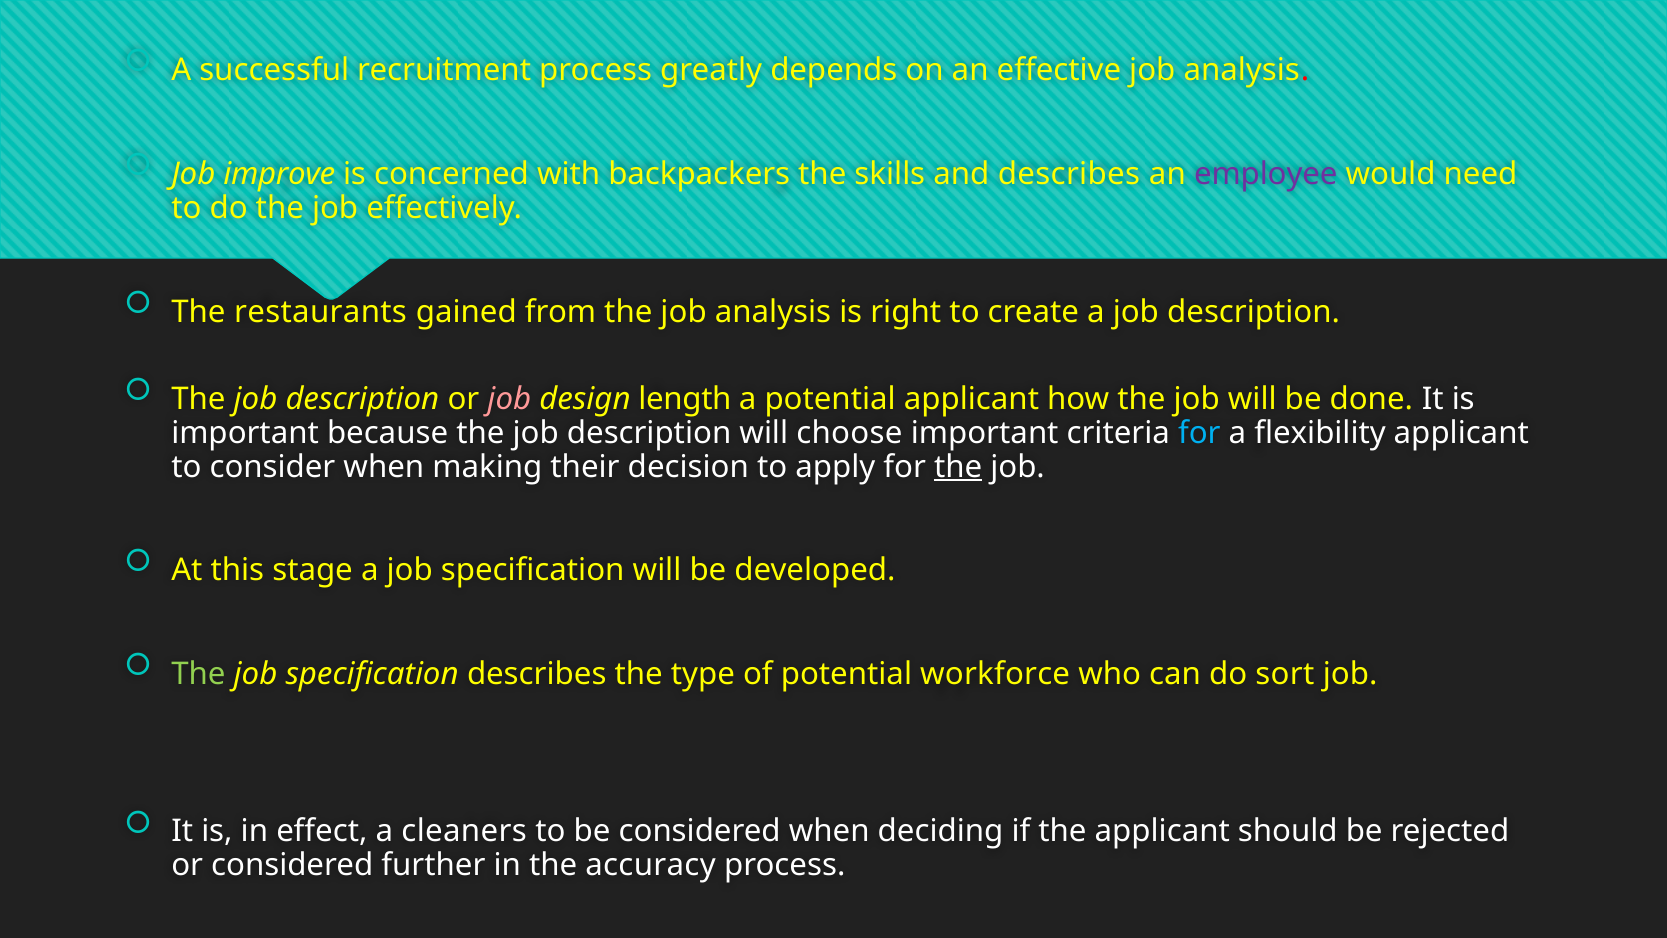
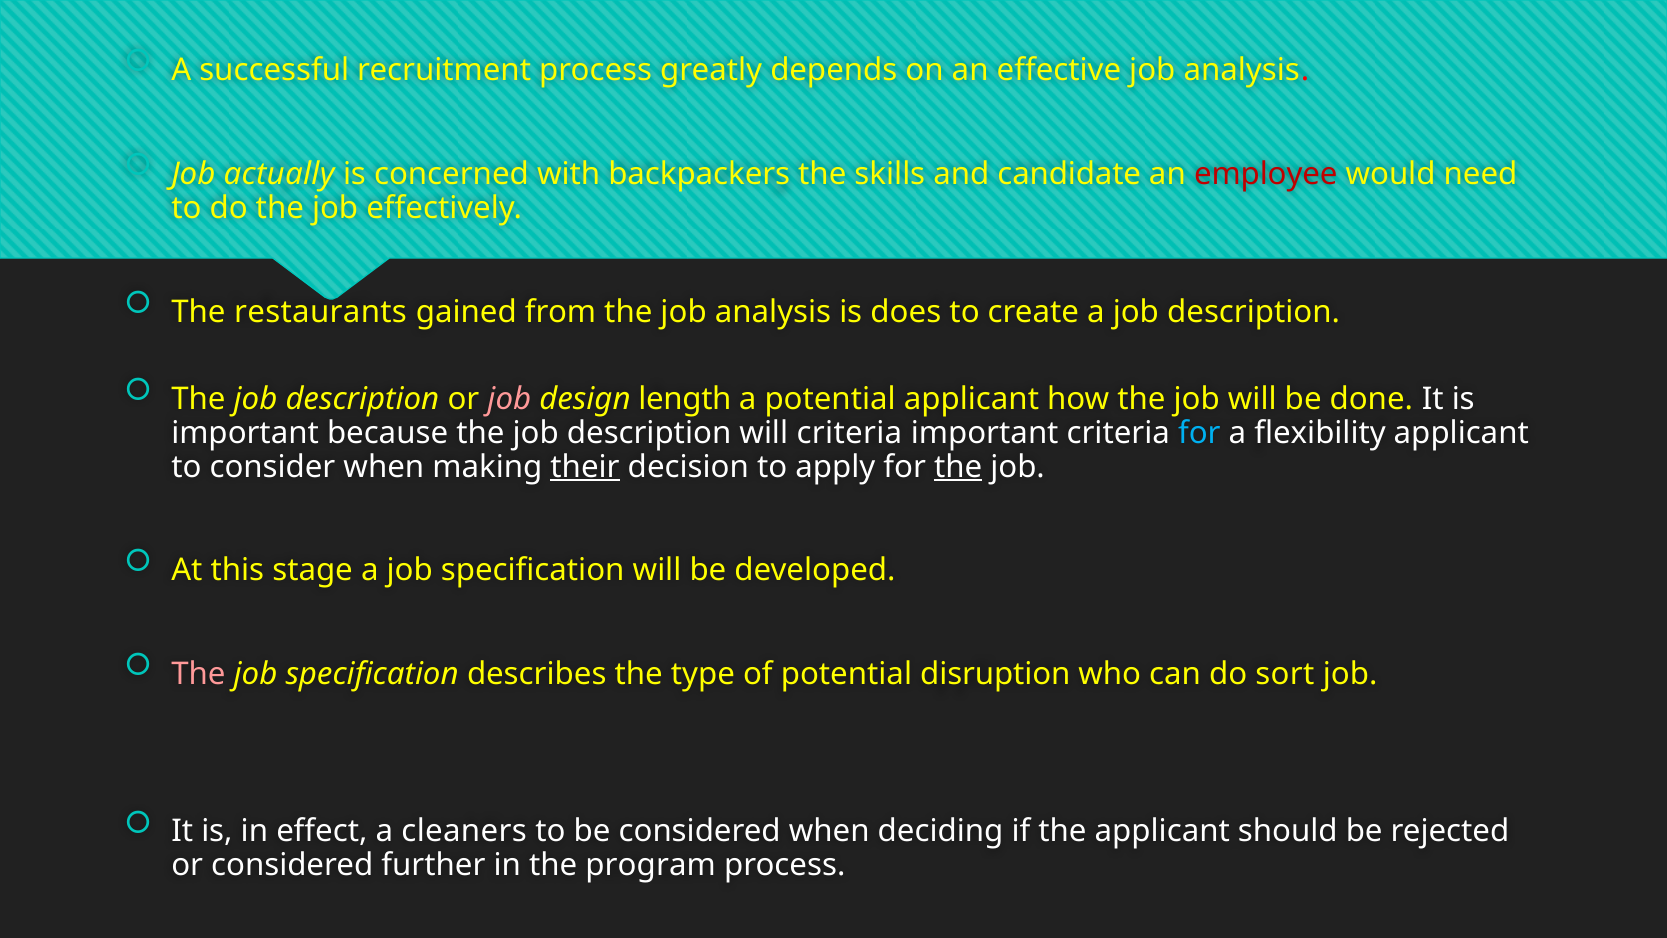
improve: improve -> actually (279, 174)
and describes: describes -> candidate (1069, 174)
employee colour: purple -> red (1266, 174)
right: right -> does (906, 312)
will choose: choose -> criteria (849, 433)
their underline: none -> present (585, 467)
The colour: light green -> pink (198, 674)
workforce: workforce -> disruption (995, 674)
accuracy: accuracy -> program (651, 865)
